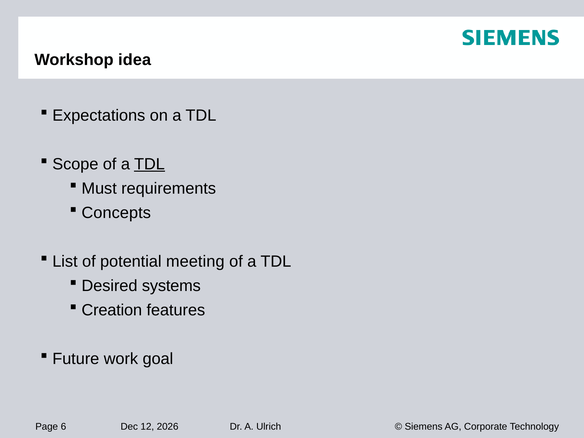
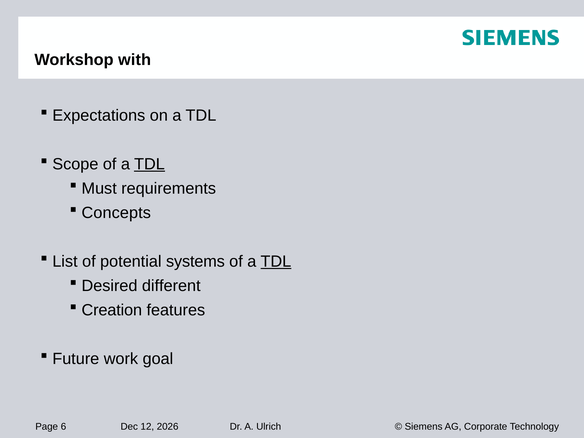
idea: idea -> with (135, 60)
meeting: meeting -> systems (195, 262)
TDL underline: none -> present (276, 262)
systems: systems -> different (171, 286)
